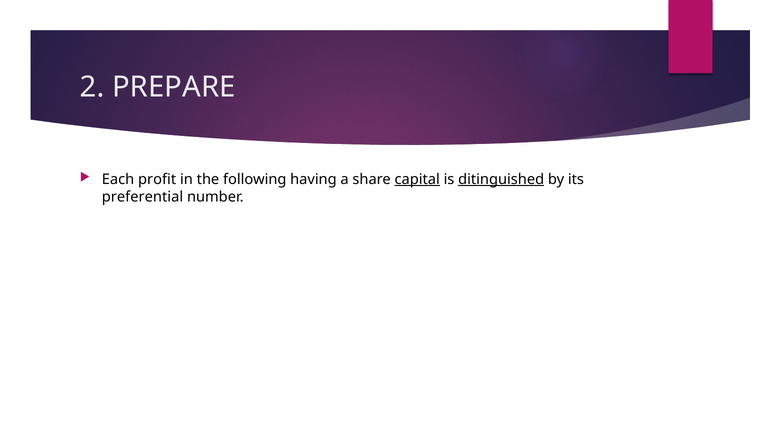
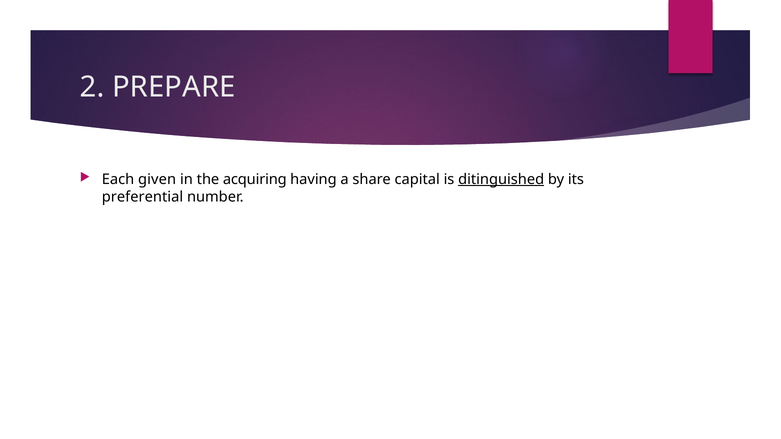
profit: profit -> given (157, 180)
following: following -> acquiring (255, 180)
capital underline: present -> none (417, 180)
